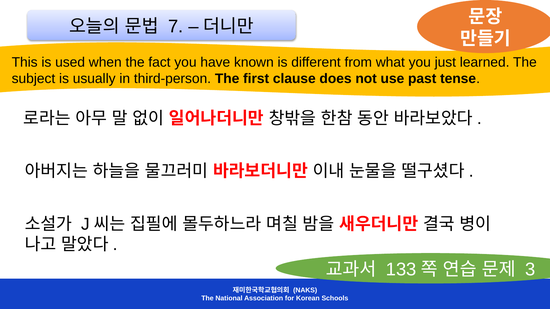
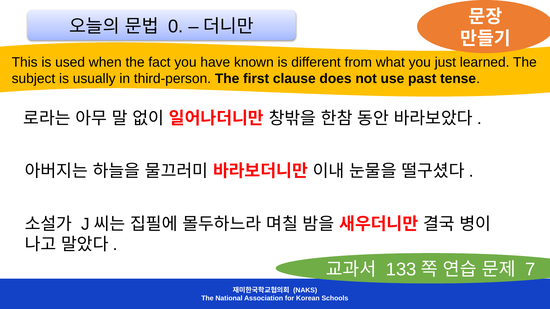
7: 7 -> 0 (176, 26)
3: 3 -> 7 (530, 270)
